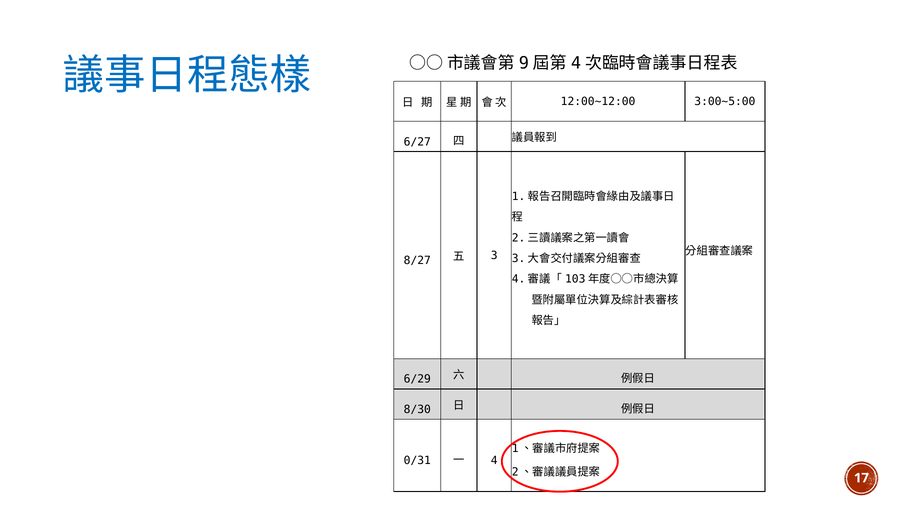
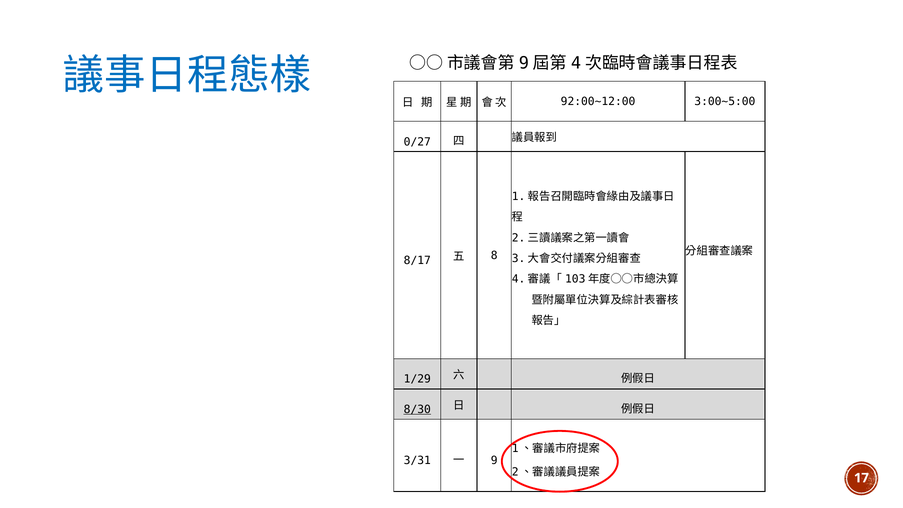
12:00~12:00: 12:00~12:00 -> 92:00~12:00 (598, 101)
6/27: 6/27 -> 0/27 (417, 142)
8/27: 8/27 -> 8/17 (417, 260)
3: 3 -> 8 (494, 255)
6/29: 6/29 -> 1/29 (417, 379)
8/30 underline: none -> present (417, 409)
0/31: 0/31 -> 3/31 (417, 461)
4: 4 -> 9 (494, 461)
